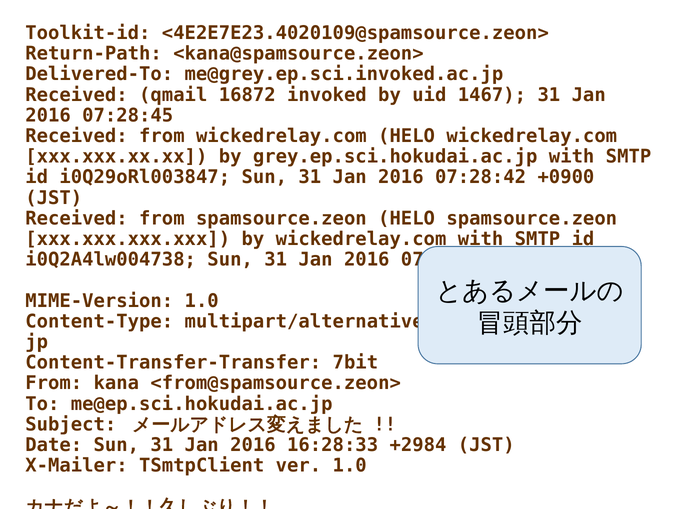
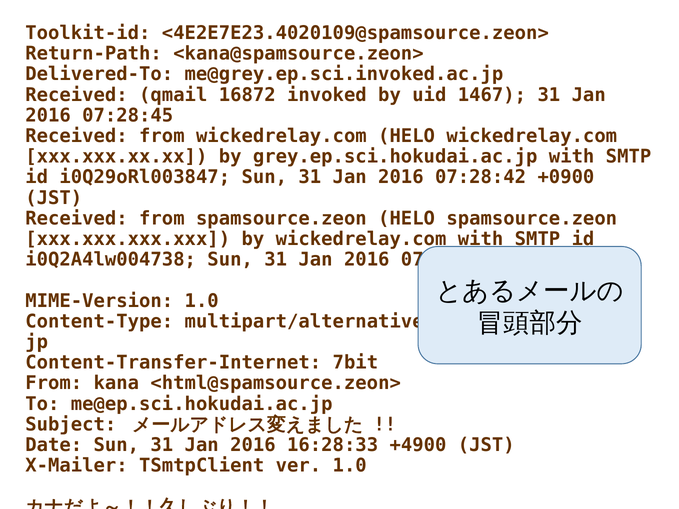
Content-Transfer-Transfer: Content-Transfer-Transfer -> Content-Transfer-Internet (173, 363)
<from@spamsource.zeon>: <from@spamsource.zeon> -> <html@spamsource.zeon> (276, 383)
+2984: +2984 -> +4900 (418, 445)
